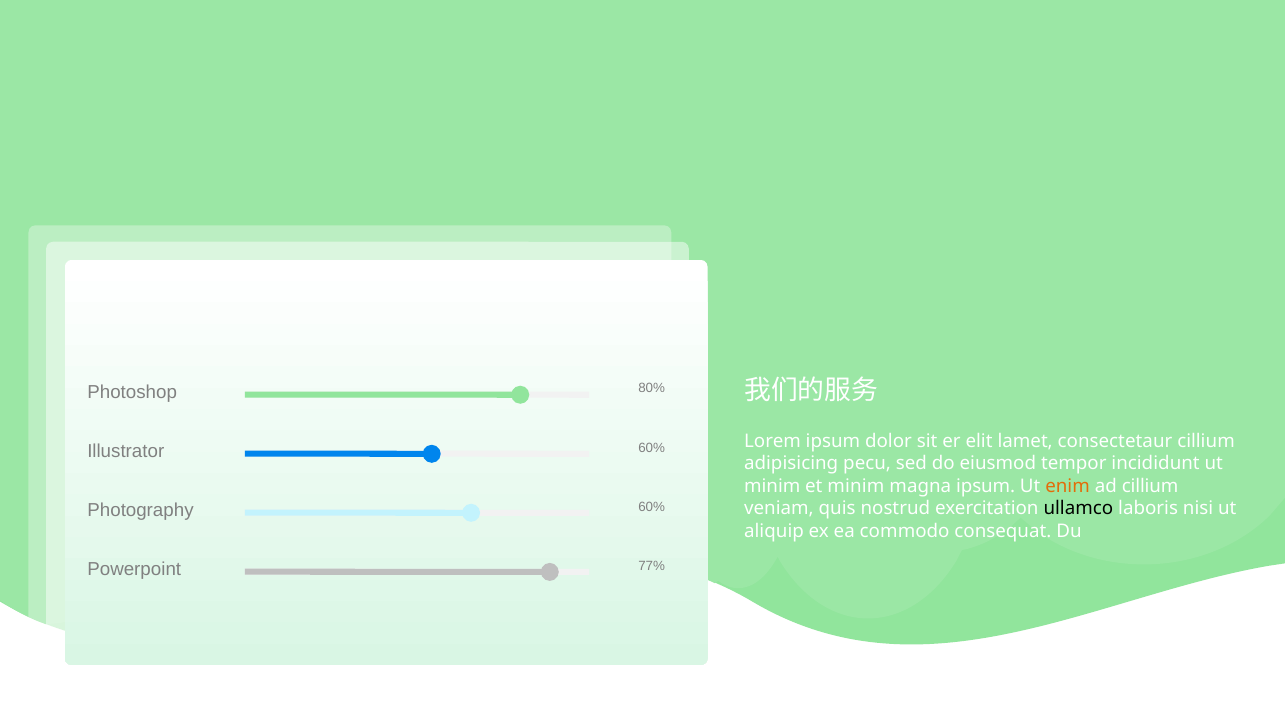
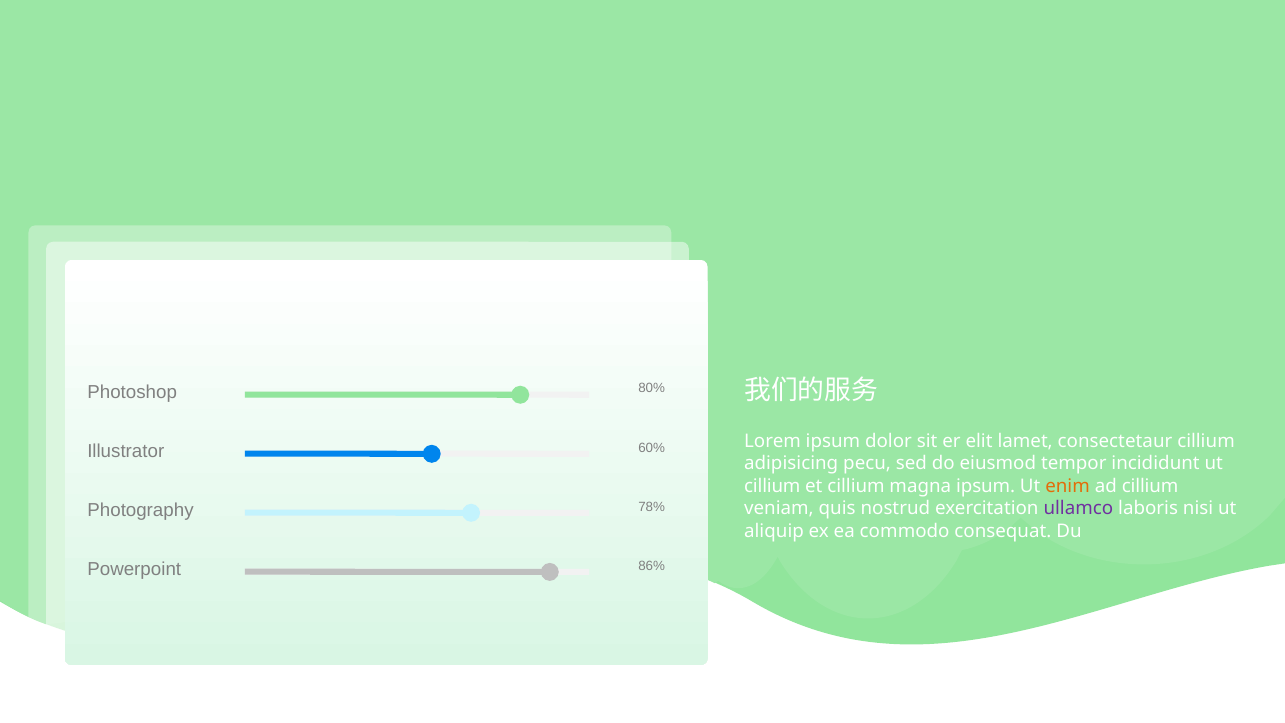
minim: minim -> cillium (772, 486)
et minim: minim -> cillium (856, 486)
Photography 60%: 60% -> 78% (652, 507)
ullamco colour: black -> purple (1078, 508)
77%: 77% -> 86% (652, 566)
